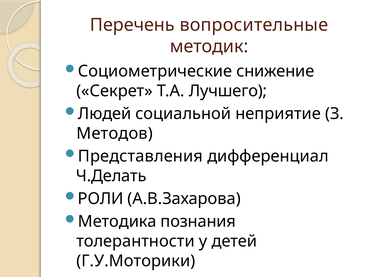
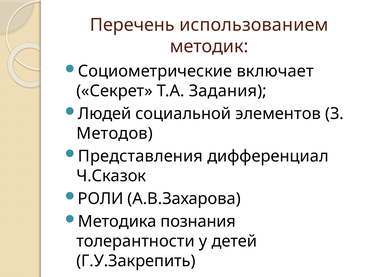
вопросительные: вопросительные -> использованием (254, 25)
снижение: снижение -> включает (275, 71)
Лучшего: Лучшего -> Задания (228, 91)
неприятие: неприятие -> элементов (278, 114)
Ч.Делать: Ч.Делать -> Ч.Сказок (111, 176)
Г.У.Моторики: Г.У.Моторики -> Г.У.Закрепить (136, 261)
